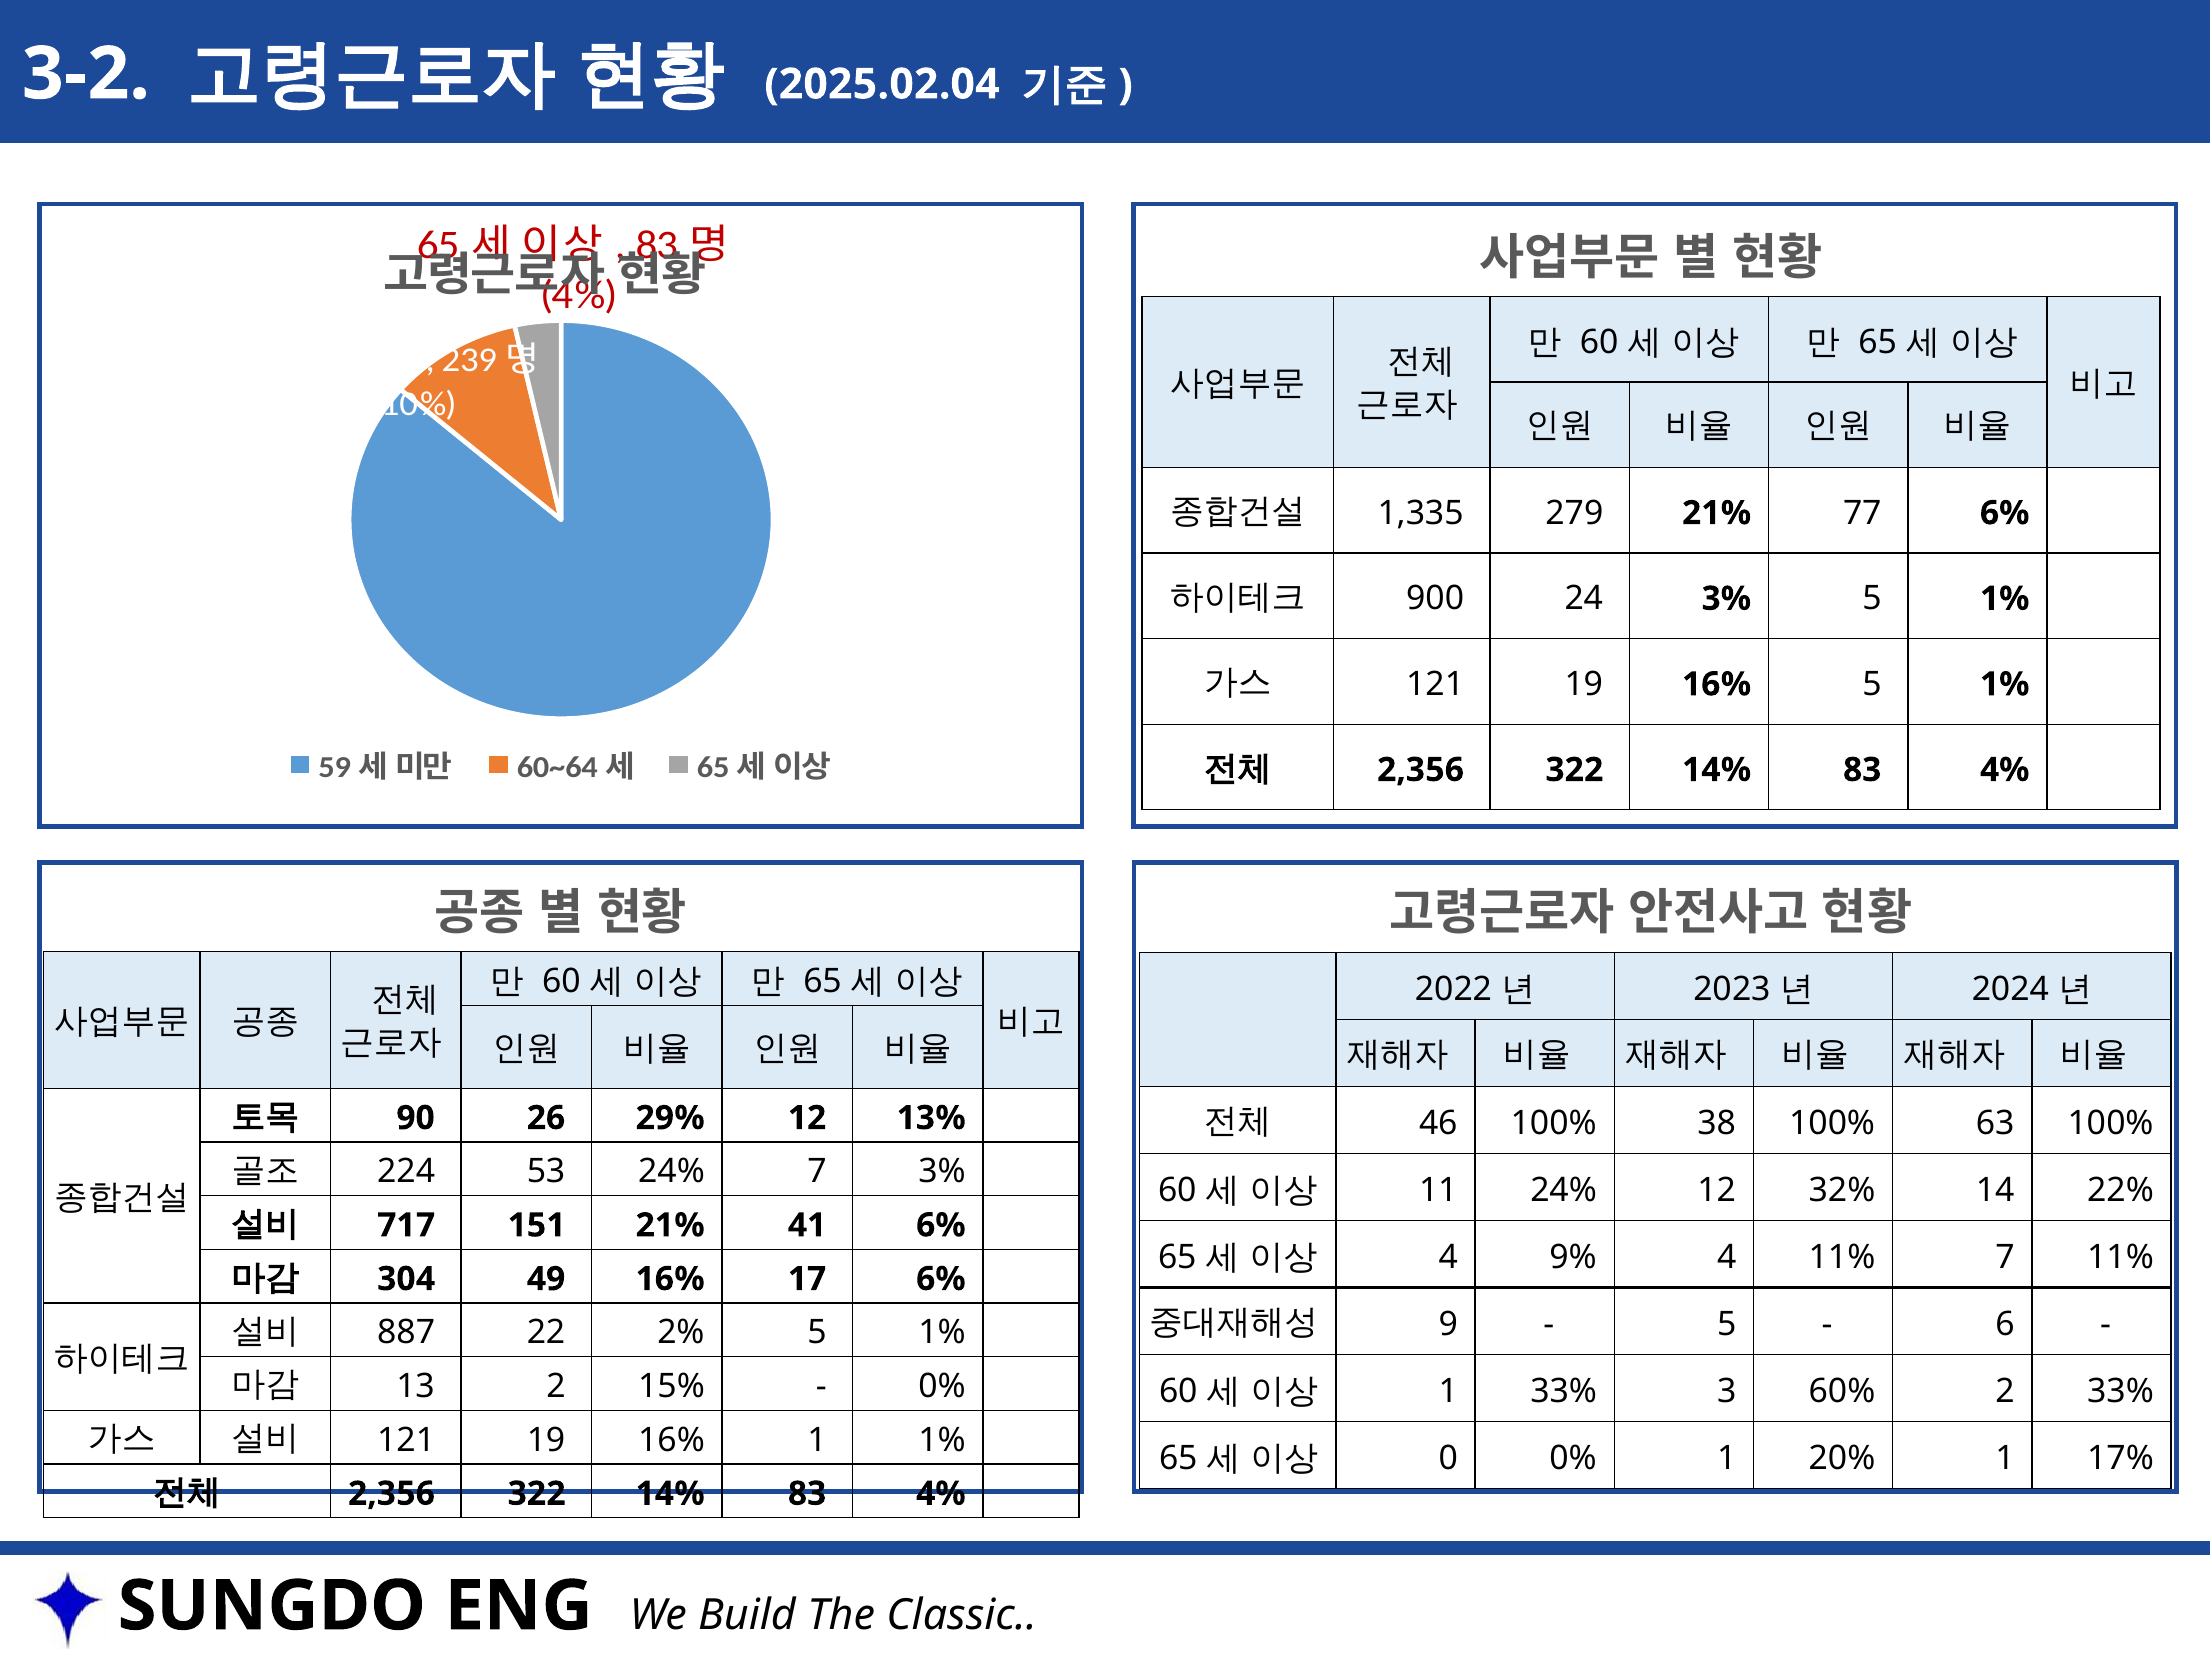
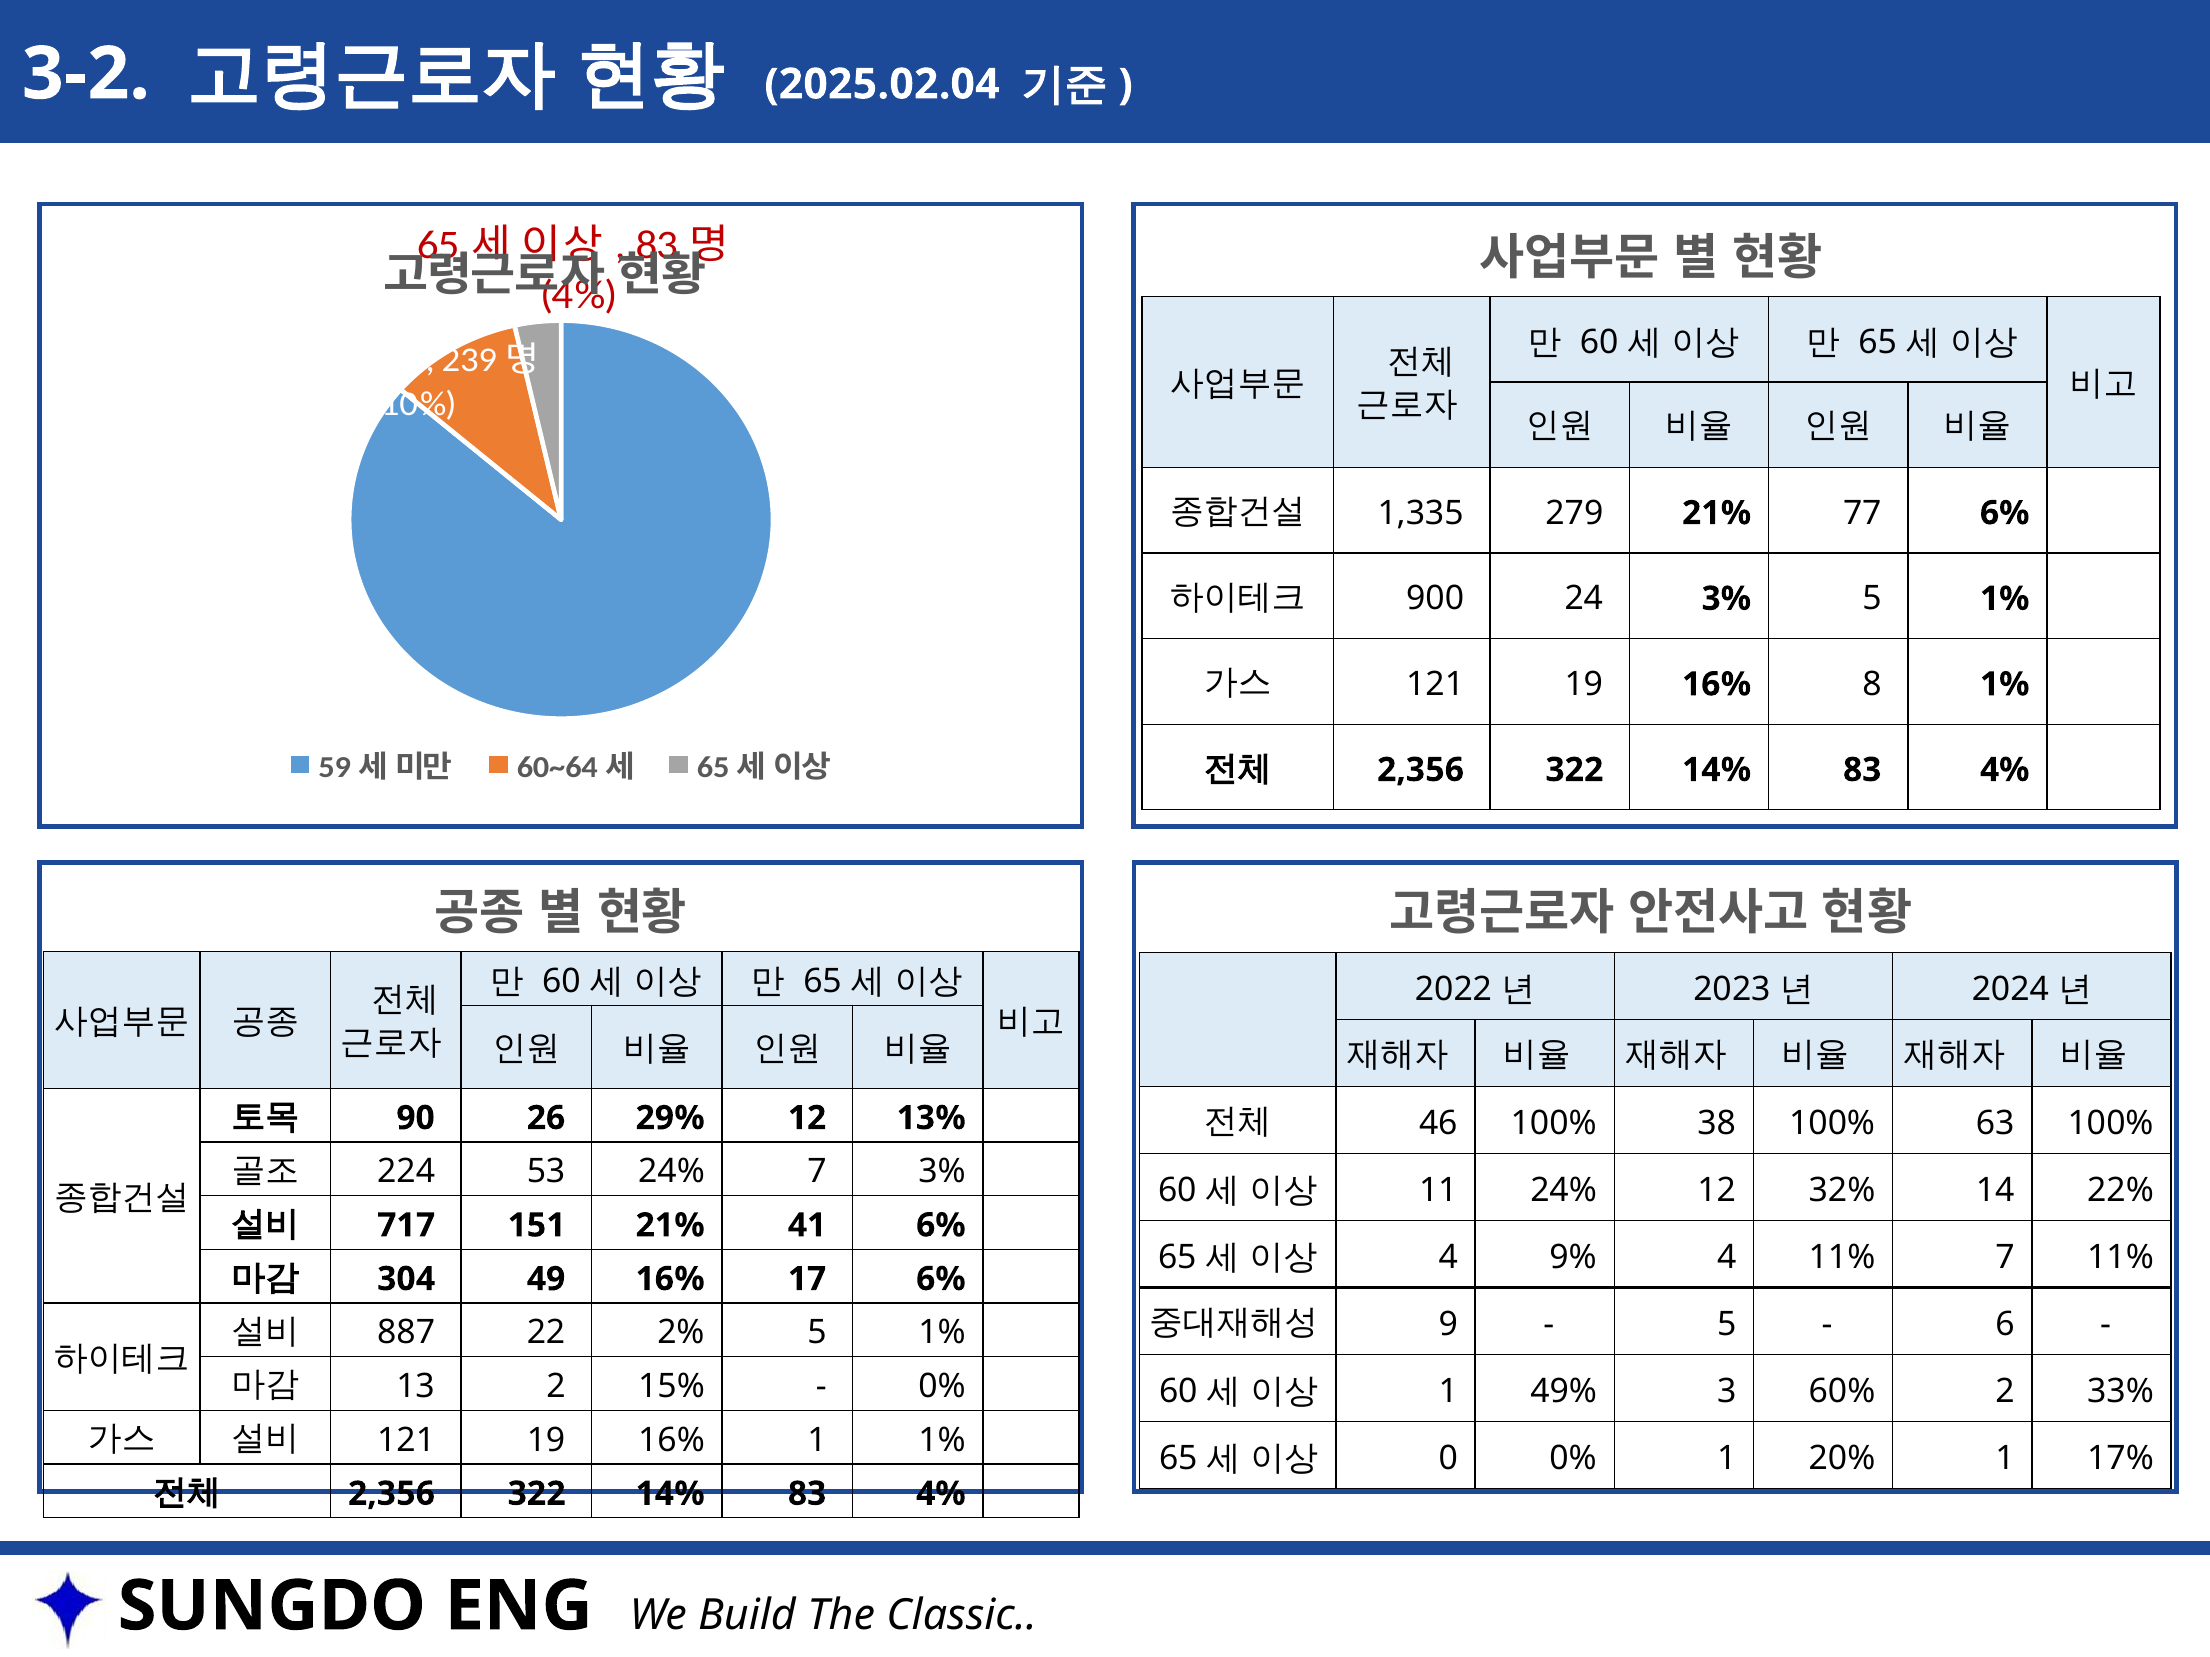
16% 5: 5 -> 8 (1872, 684)
1 33%: 33% -> 49% (1564, 1391)
